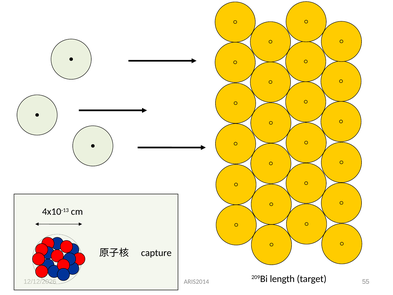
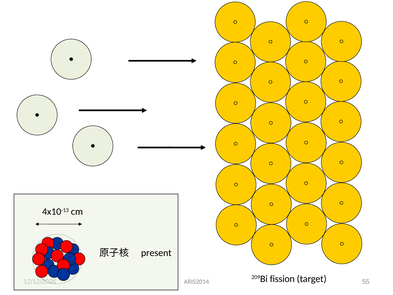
capture: capture -> present (156, 253)
length: length -> fission (282, 279)
